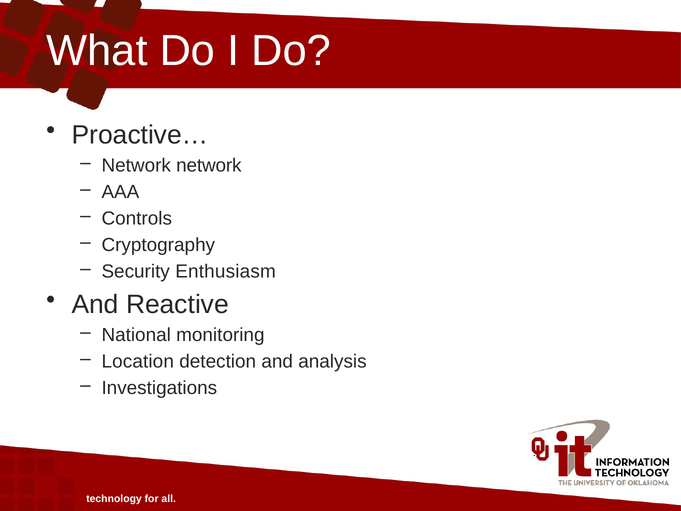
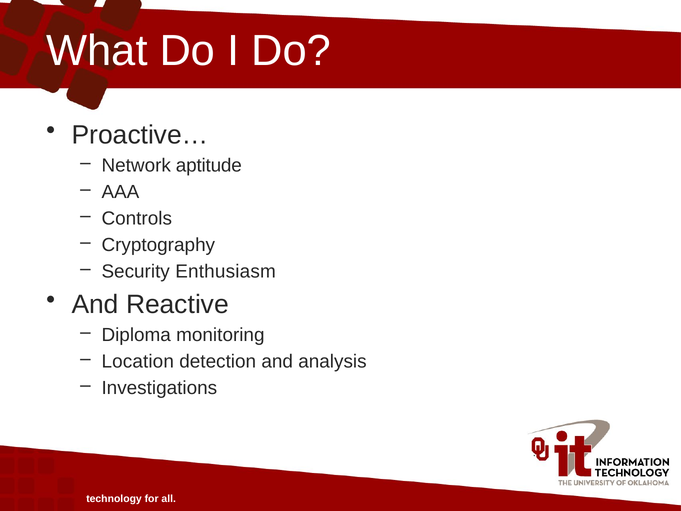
Network network: network -> aptitude (209, 165)
National: National -> Diploma (136, 335)
